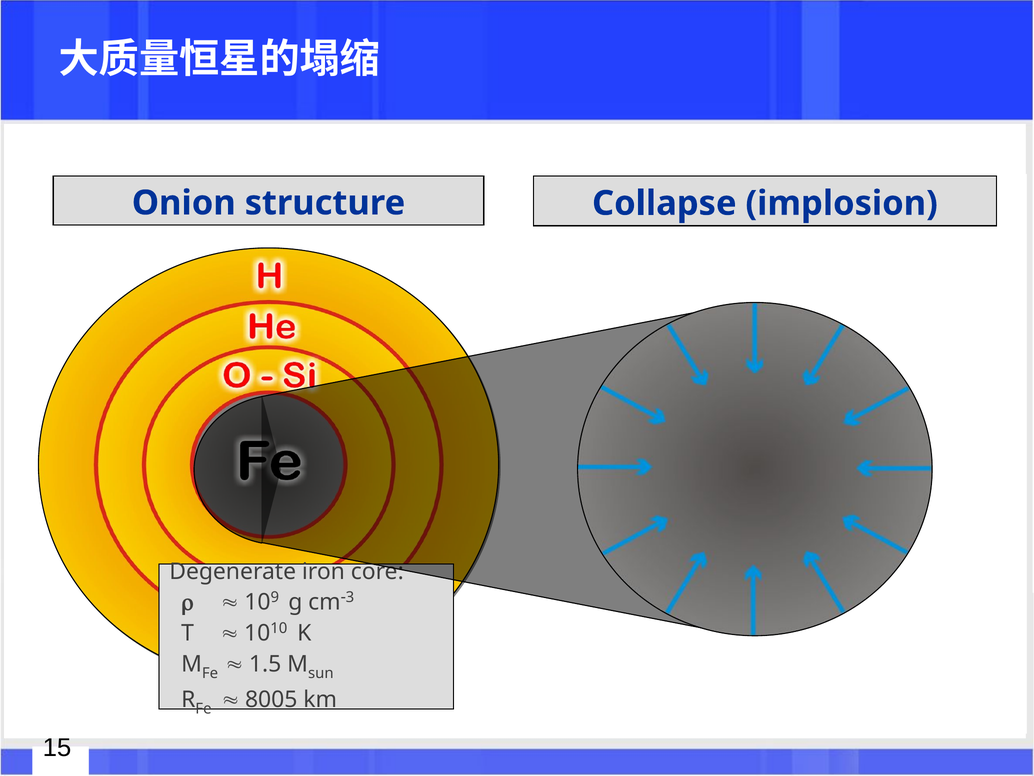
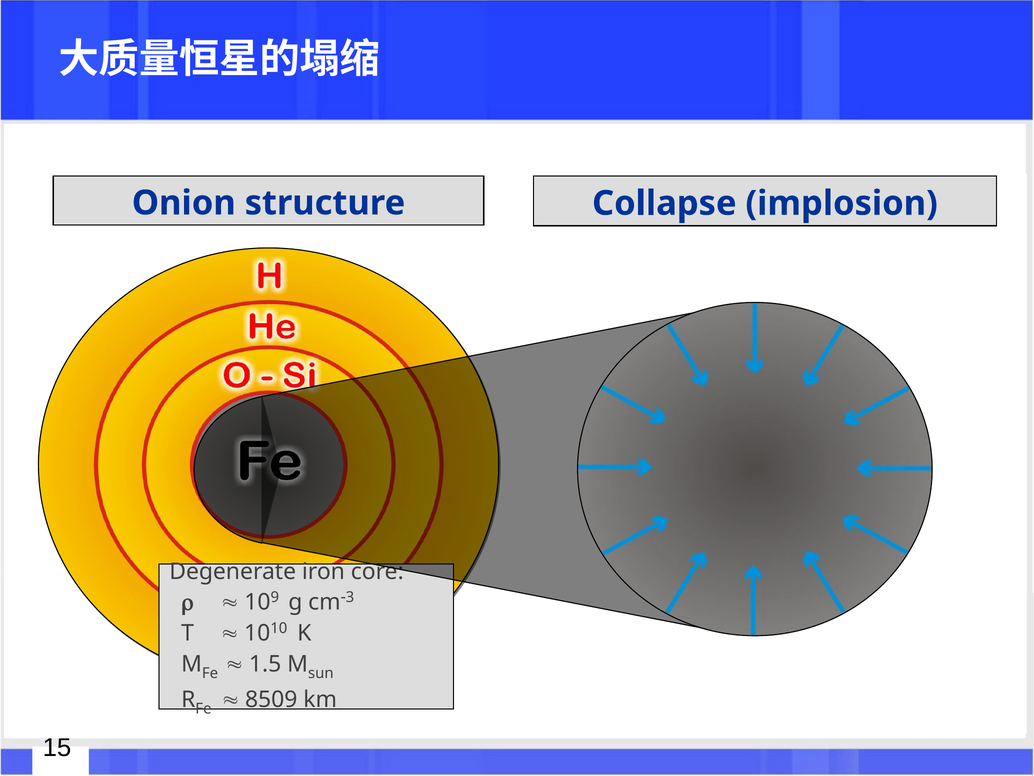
8005: 8005 -> 8509 (271, 699)
